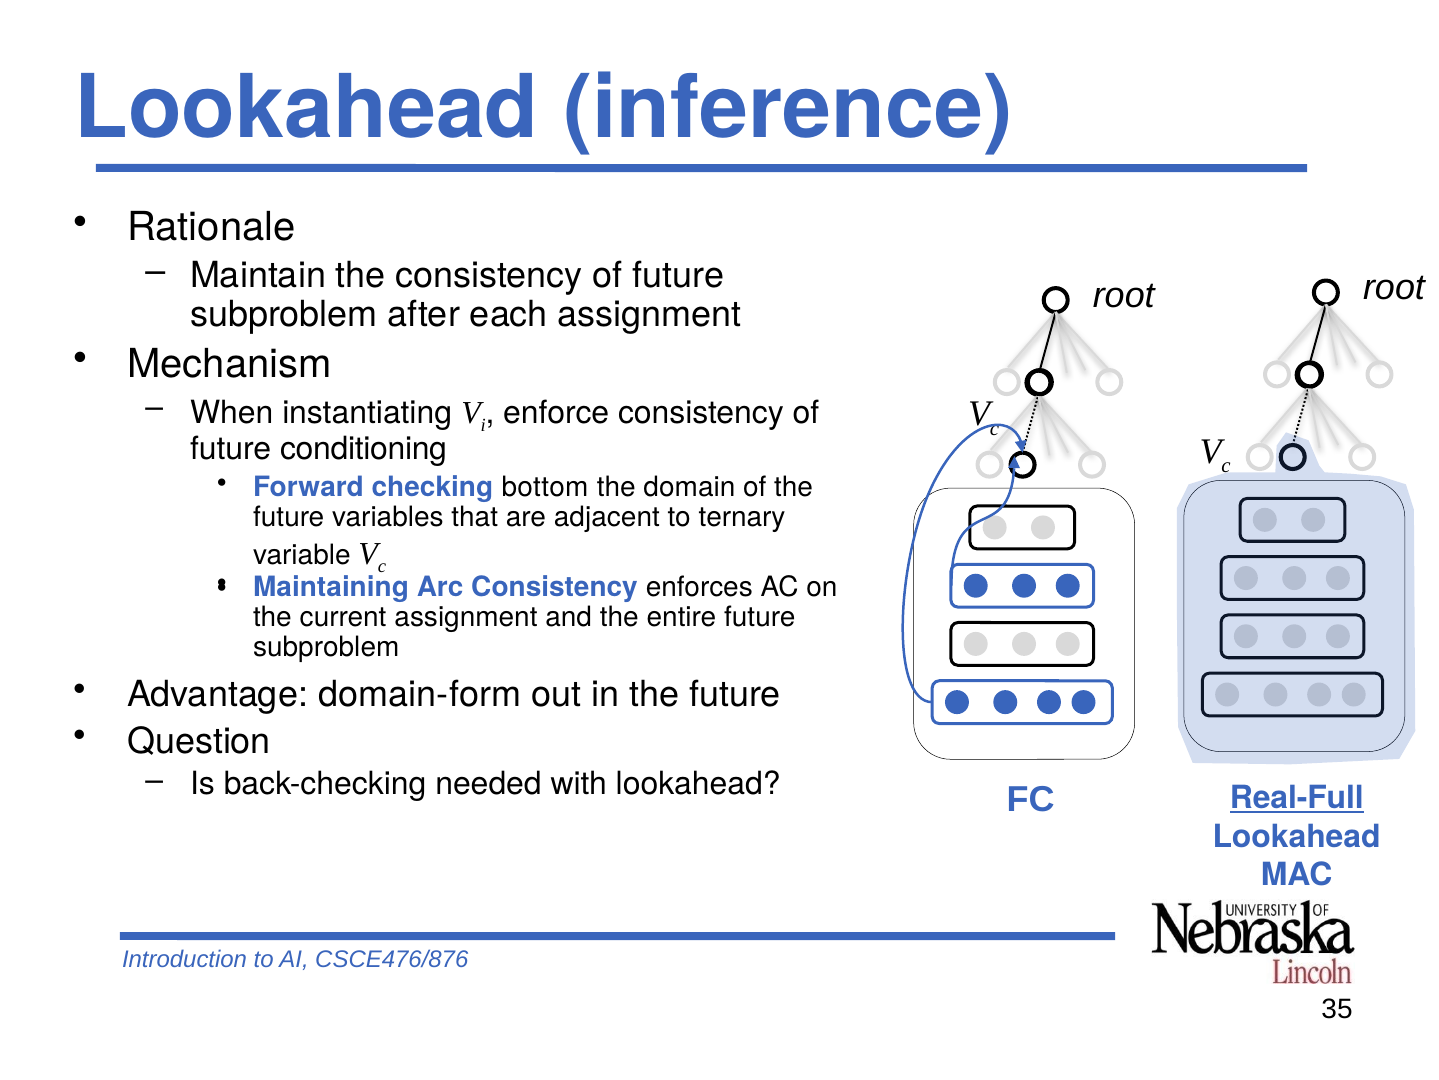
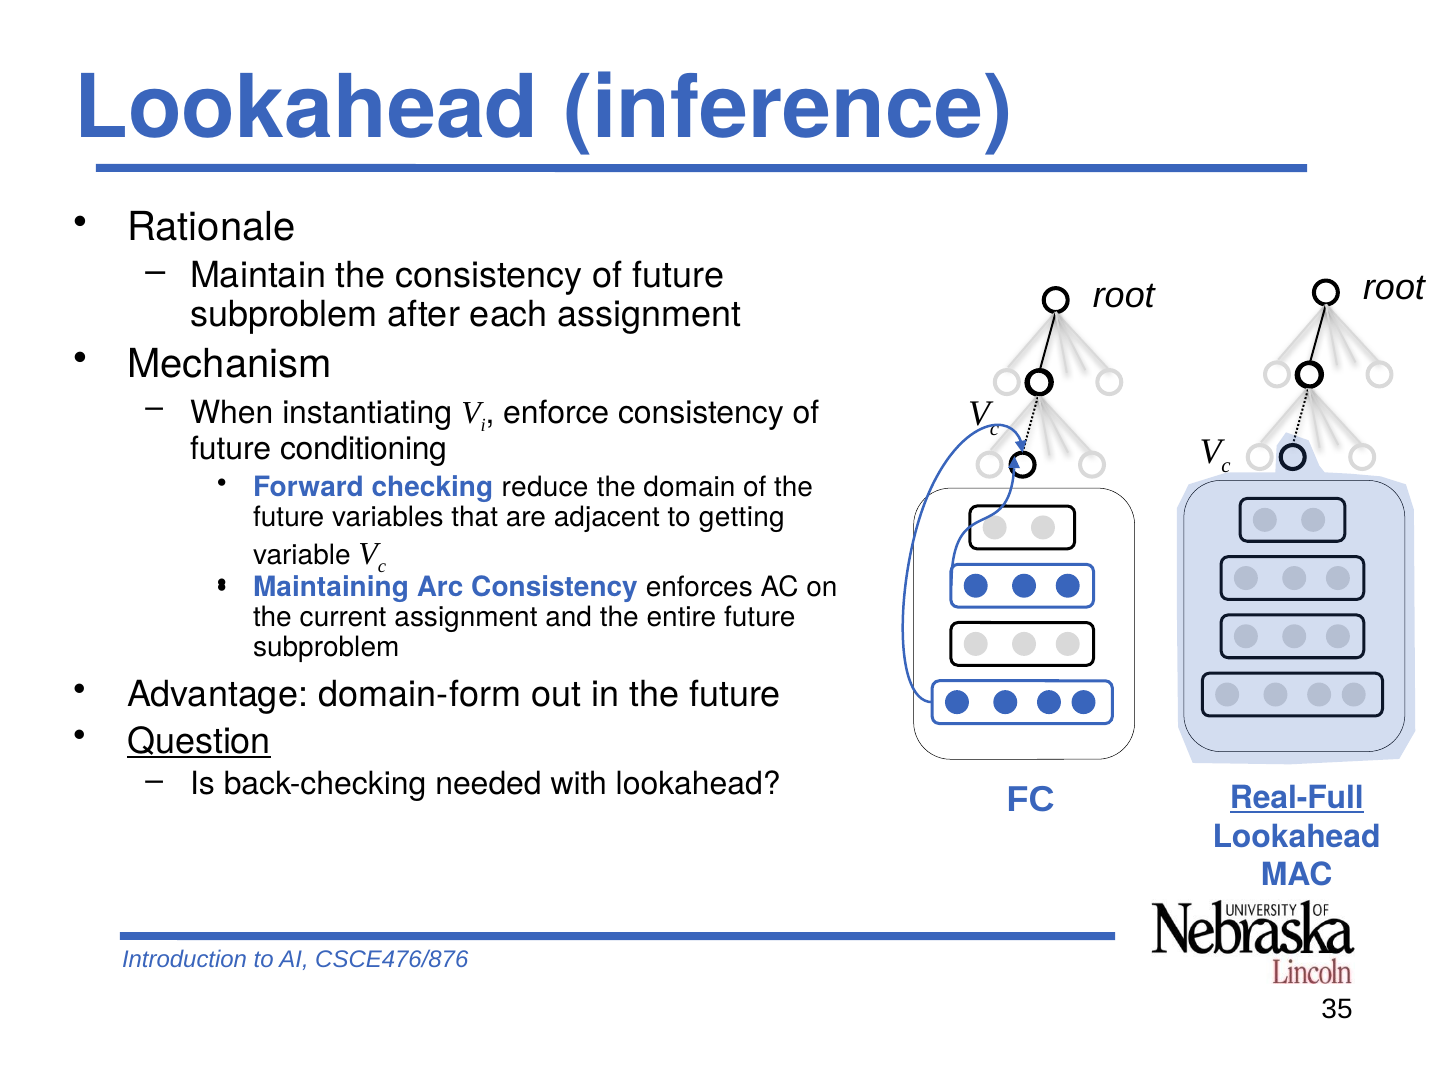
bottom: bottom -> reduce (545, 487)
ternary: ternary -> getting (742, 517)
Question underline: none -> present (199, 741)
